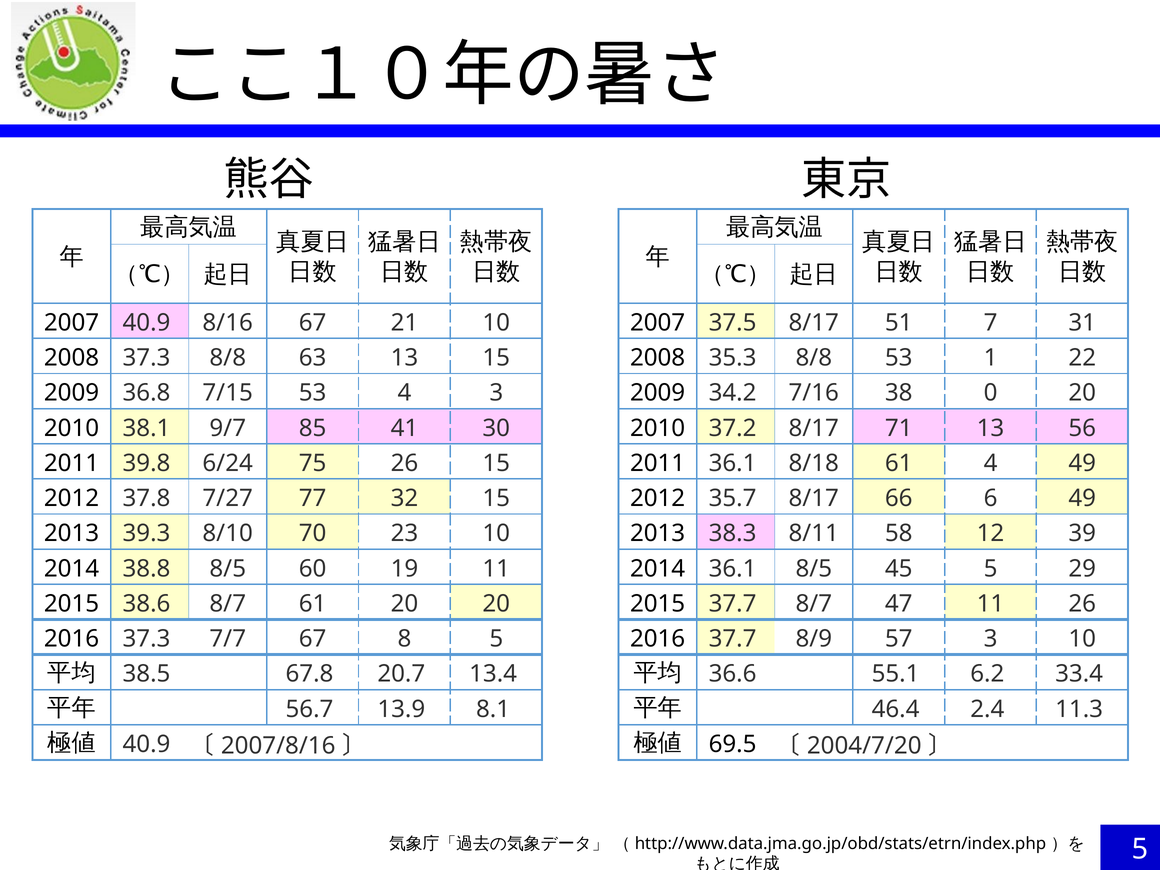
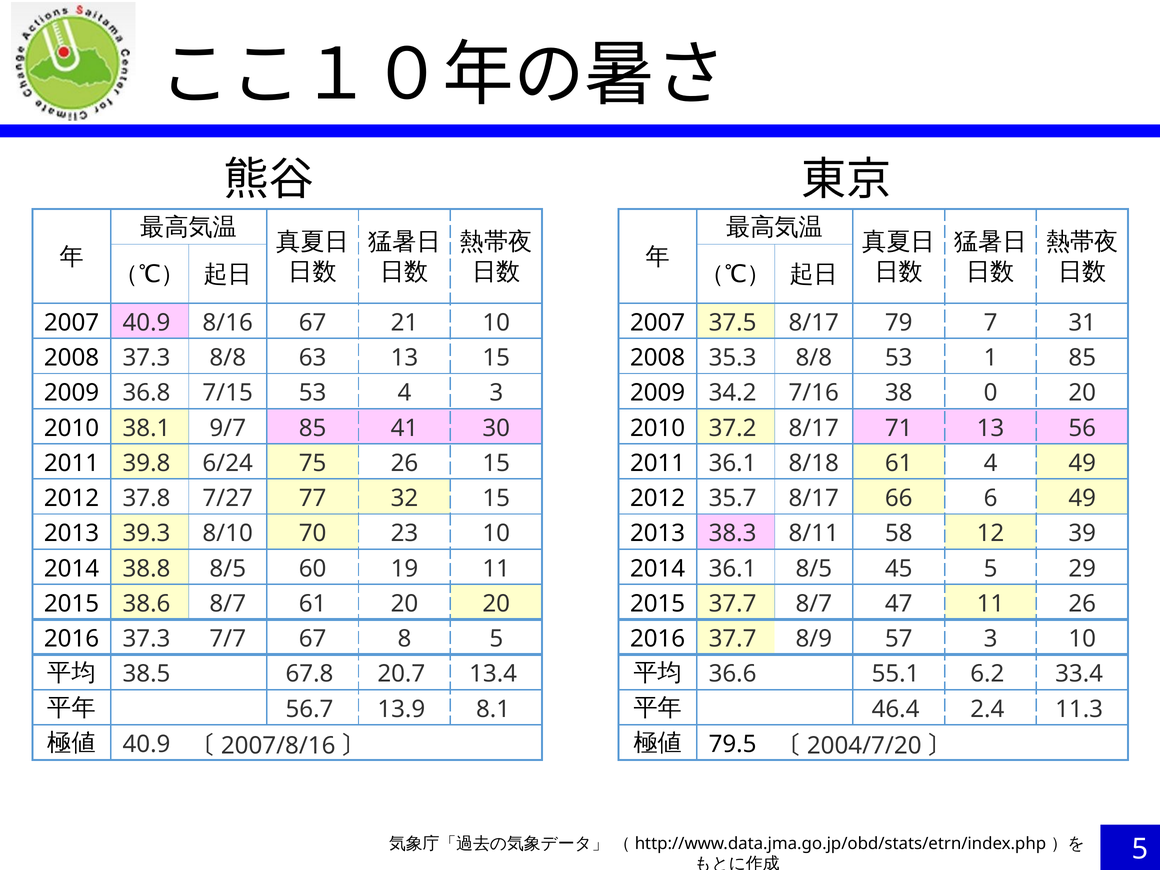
51: 51 -> 79 (899, 323)
1 22: 22 -> 85 (1082, 358)
69.5: 69.5 -> 79.5 (733, 744)
